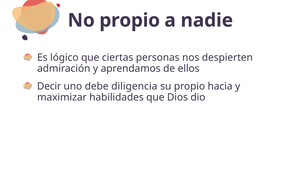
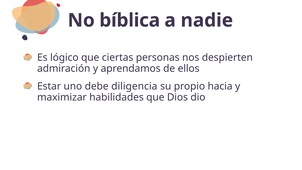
No propio: propio -> bíblica (130, 20)
Decir: Decir -> Estar (49, 86)
